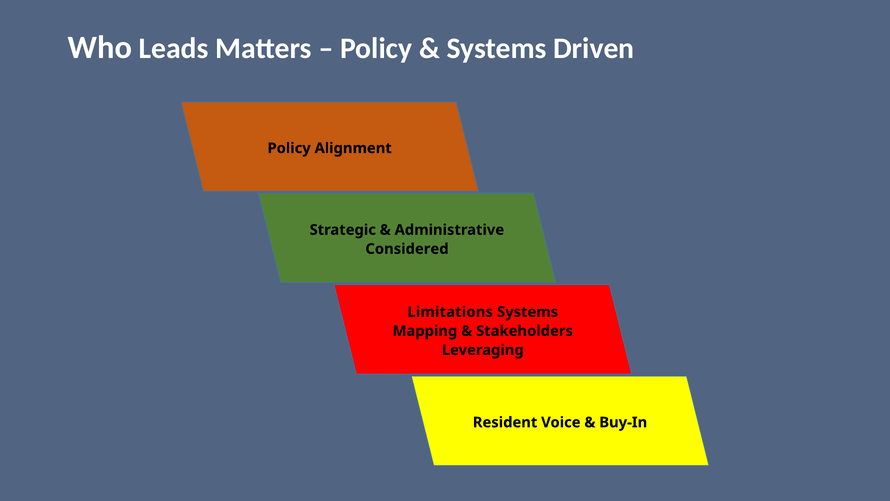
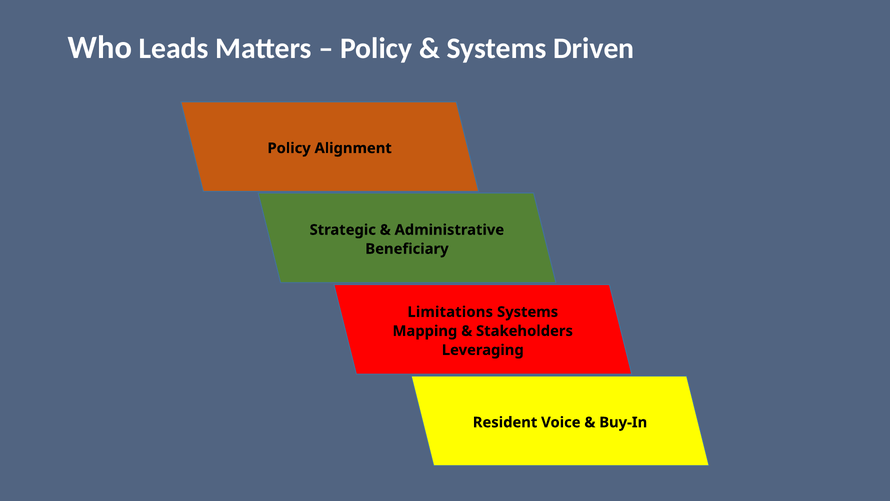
Considered: Considered -> Beneficiary (407, 249)
